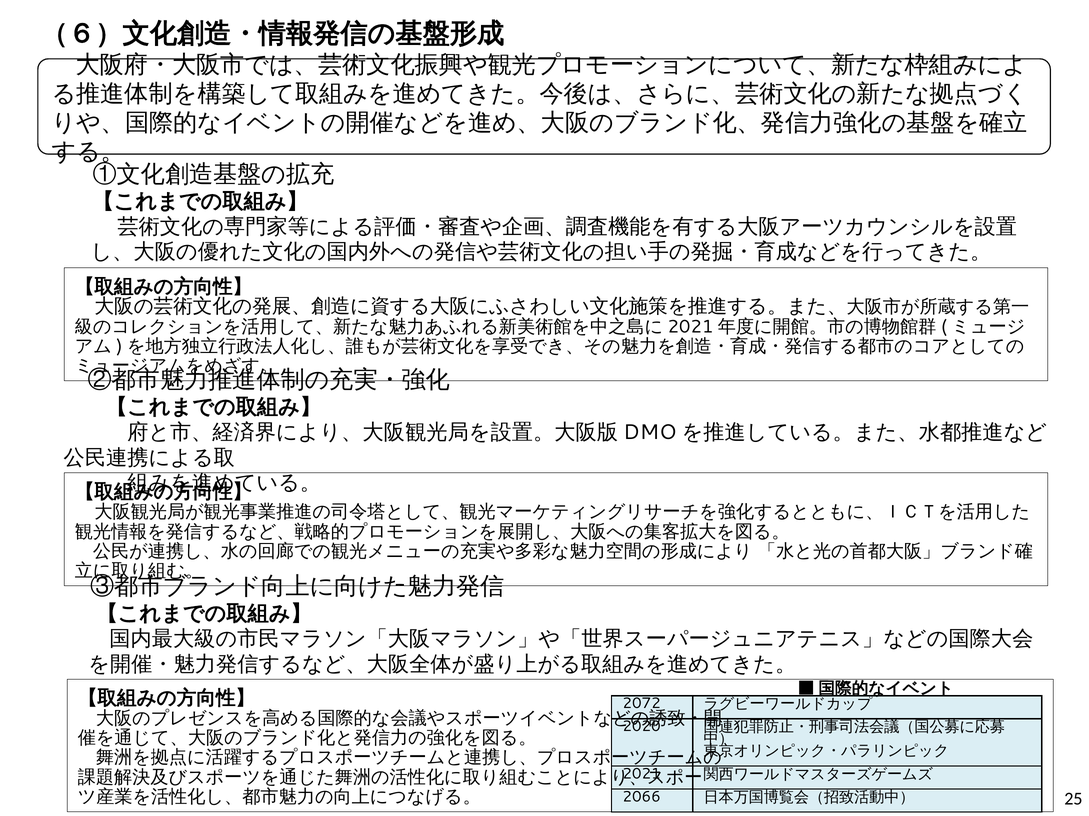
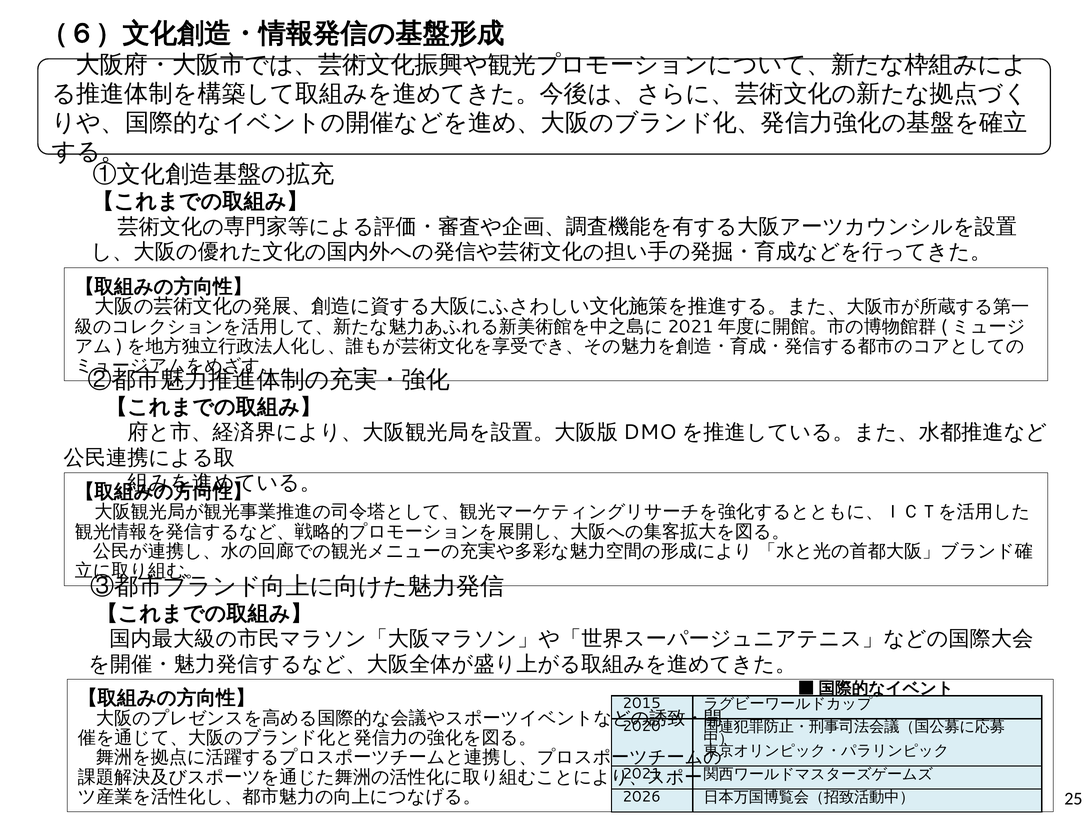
2072: 2072 -> 2015 (642, 704)
2066: 2066 -> 2026 (642, 797)
